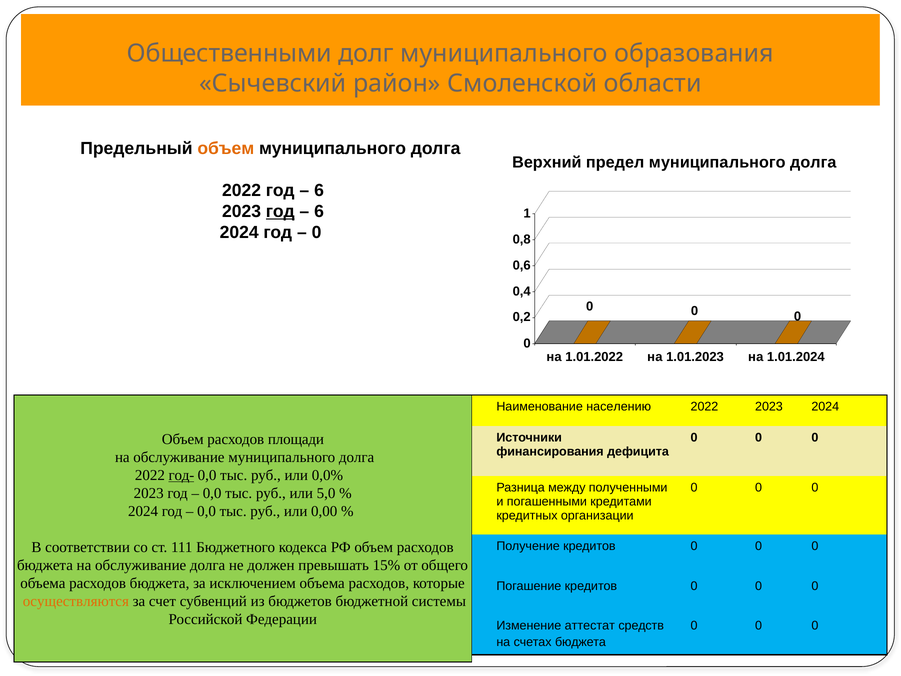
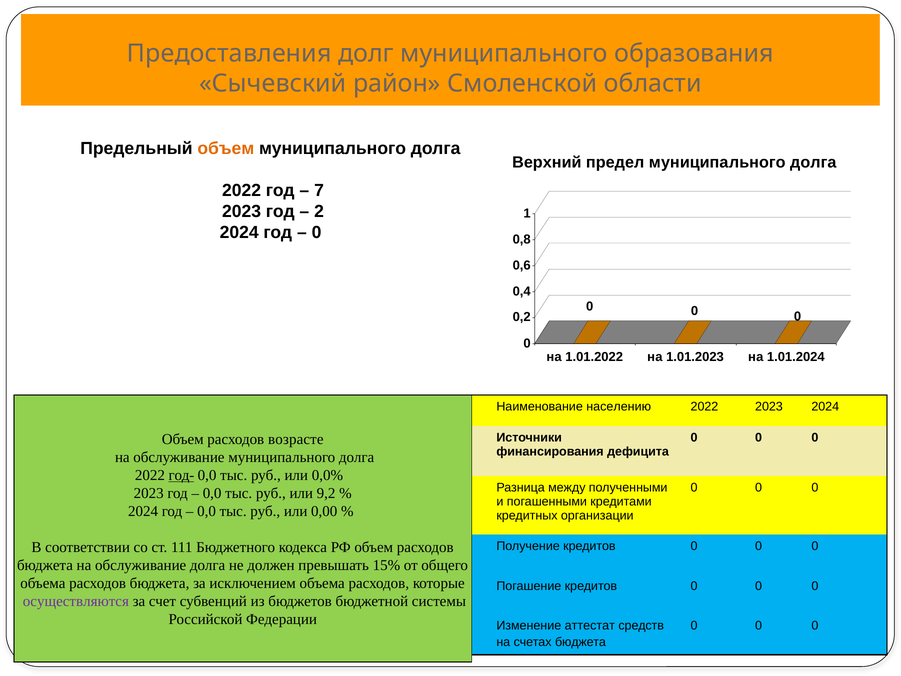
Общественными: Общественными -> Предоставления (229, 53)
6: 6 -> 7 (319, 190)
год underline: present -> none (280, 211)
6: 6 -> 2 (319, 211)
площади: площади -> возрасте (296, 439)
5,0: 5,0 -> 9,2 (326, 493)
осуществляются colour: orange -> purple (76, 601)
